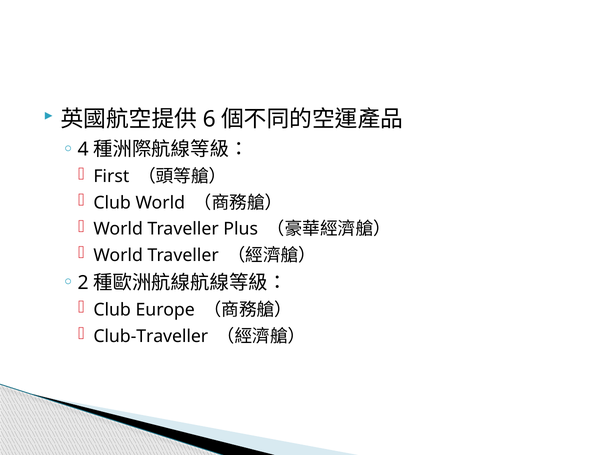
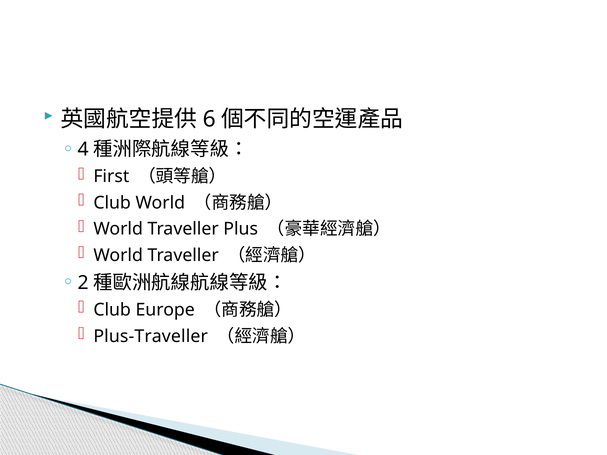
Club-Traveller: Club-Traveller -> Plus-Traveller (151, 336)
